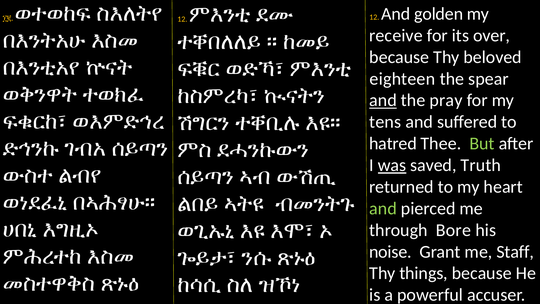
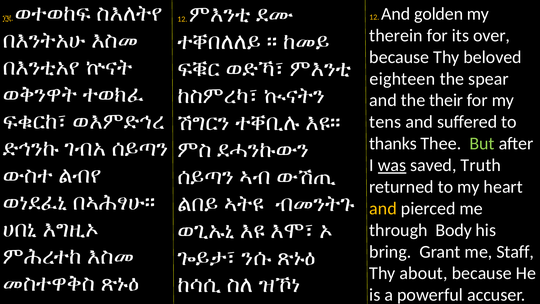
receive: receive -> therein (396, 35)
and underline: present -> none (383, 100)
pray: pray -> their (446, 100)
hatred: hatred -> thanks (393, 143)
and colour: light green -> yellow (383, 208)
Bore: Bore -> Body (454, 230)
noise: noise -> bring (390, 252)
things: things -> about (423, 273)
